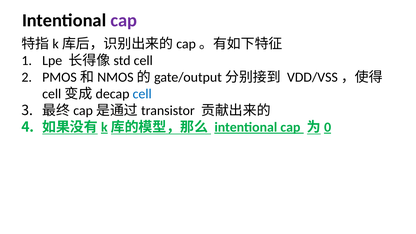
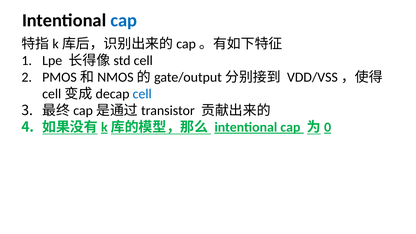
cap colour: purple -> blue (124, 20)
